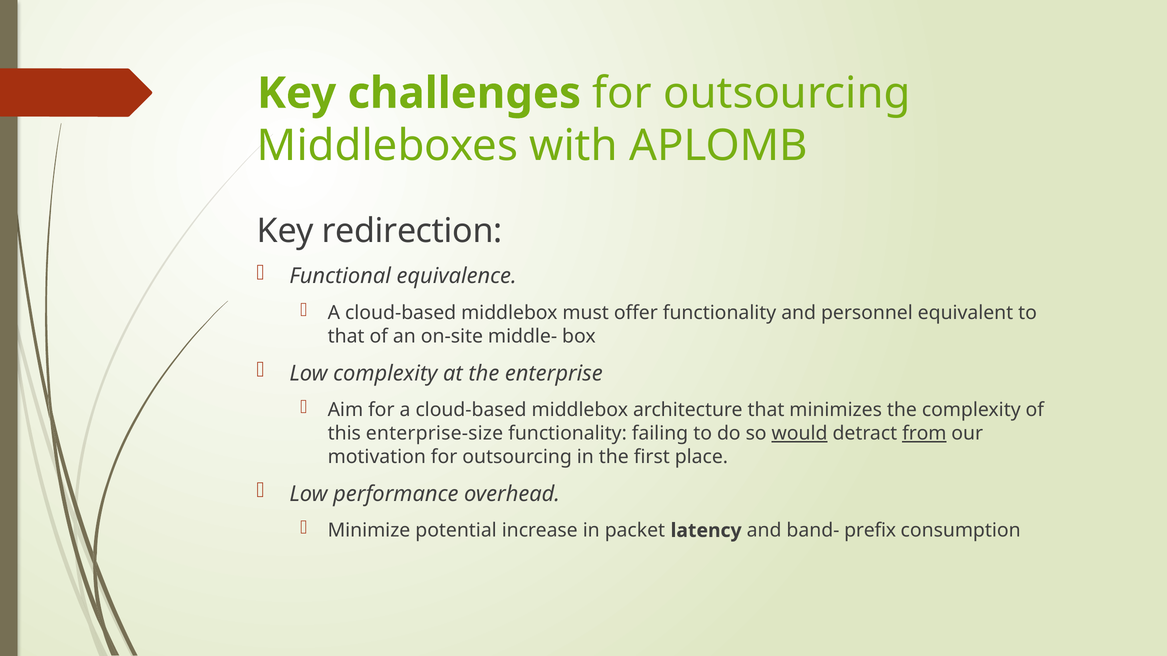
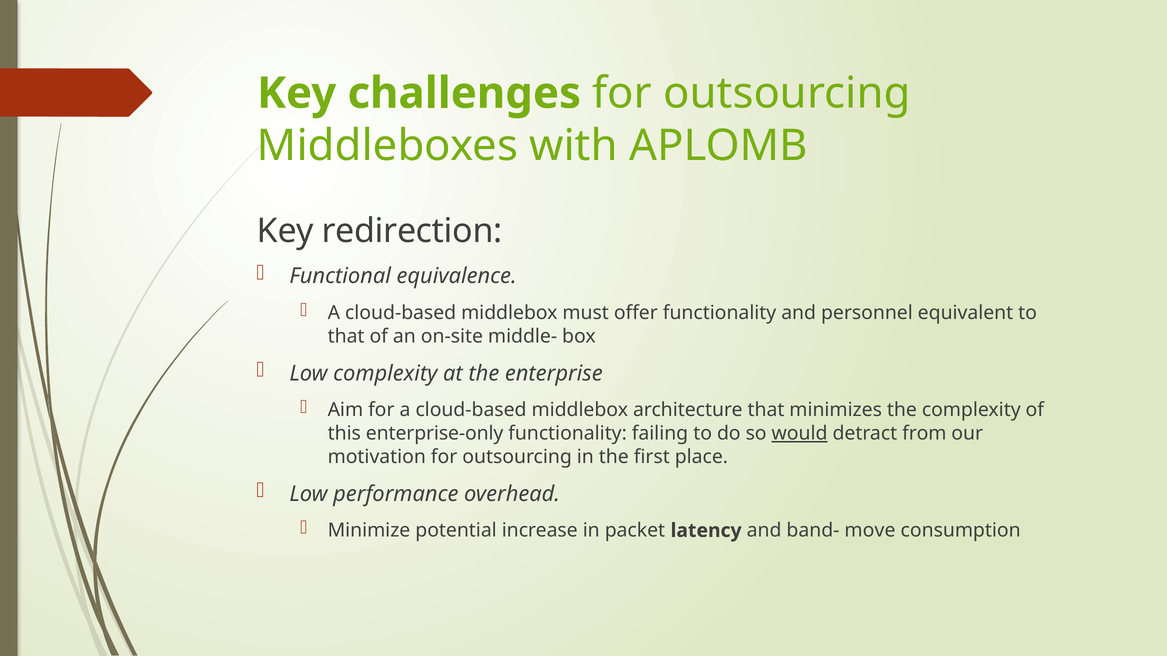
enterprise-size: enterprise-size -> enterprise-only (435, 434)
from underline: present -> none (924, 434)
prefix: prefix -> move (870, 531)
